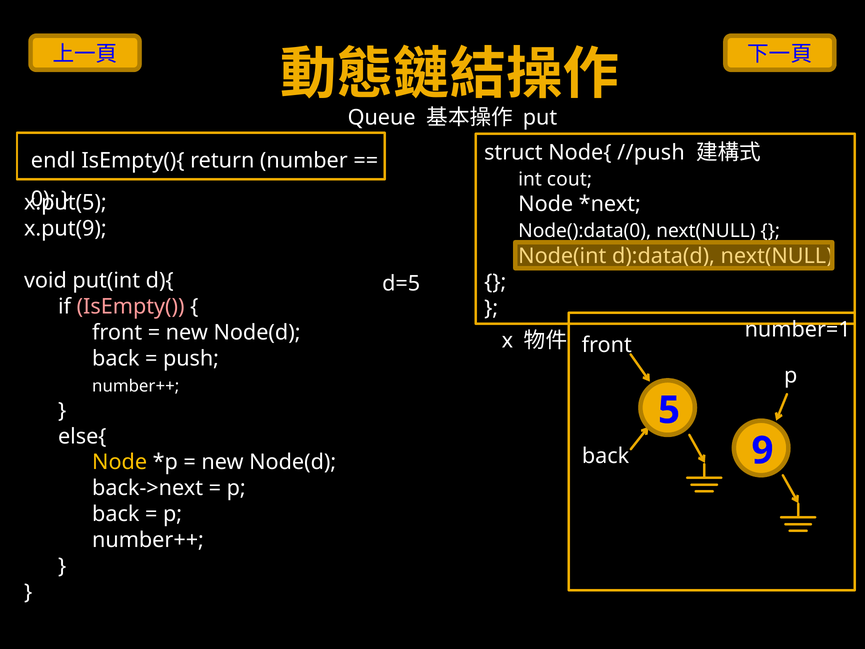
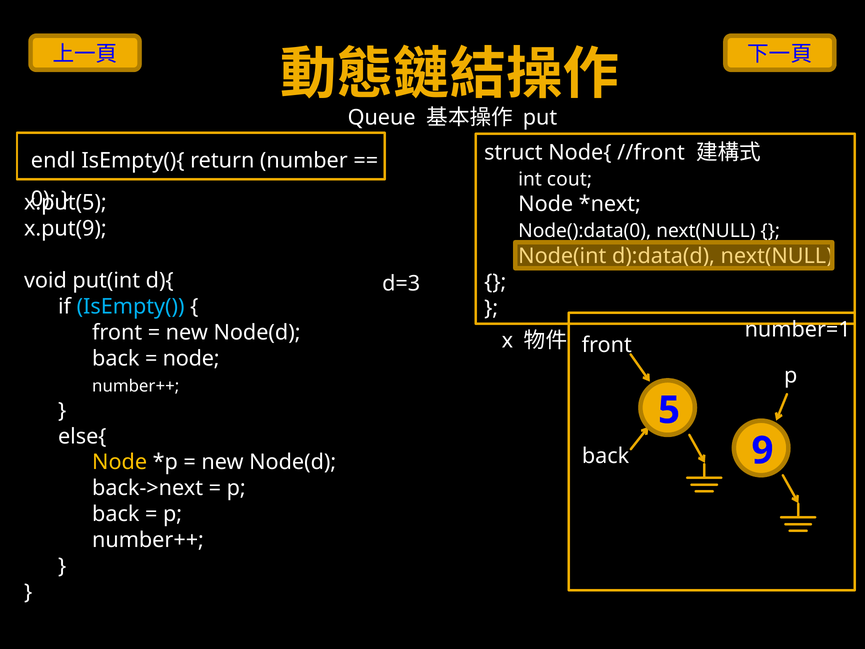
//push: //push -> //front (651, 152)
d=5: d=5 -> d=3 (401, 283)
IsEmpty( colour: pink -> light blue (131, 306)
push: push -> node (191, 358)
